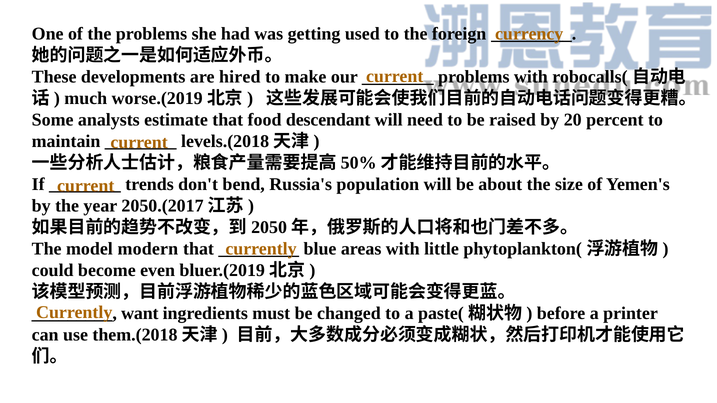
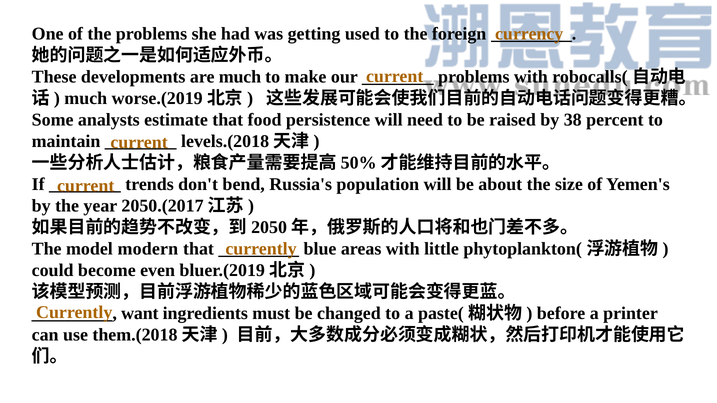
are hired: hired -> much (240, 77)
descendant: descendant -> persistence (328, 120)
20: 20 -> 38 (573, 120)
